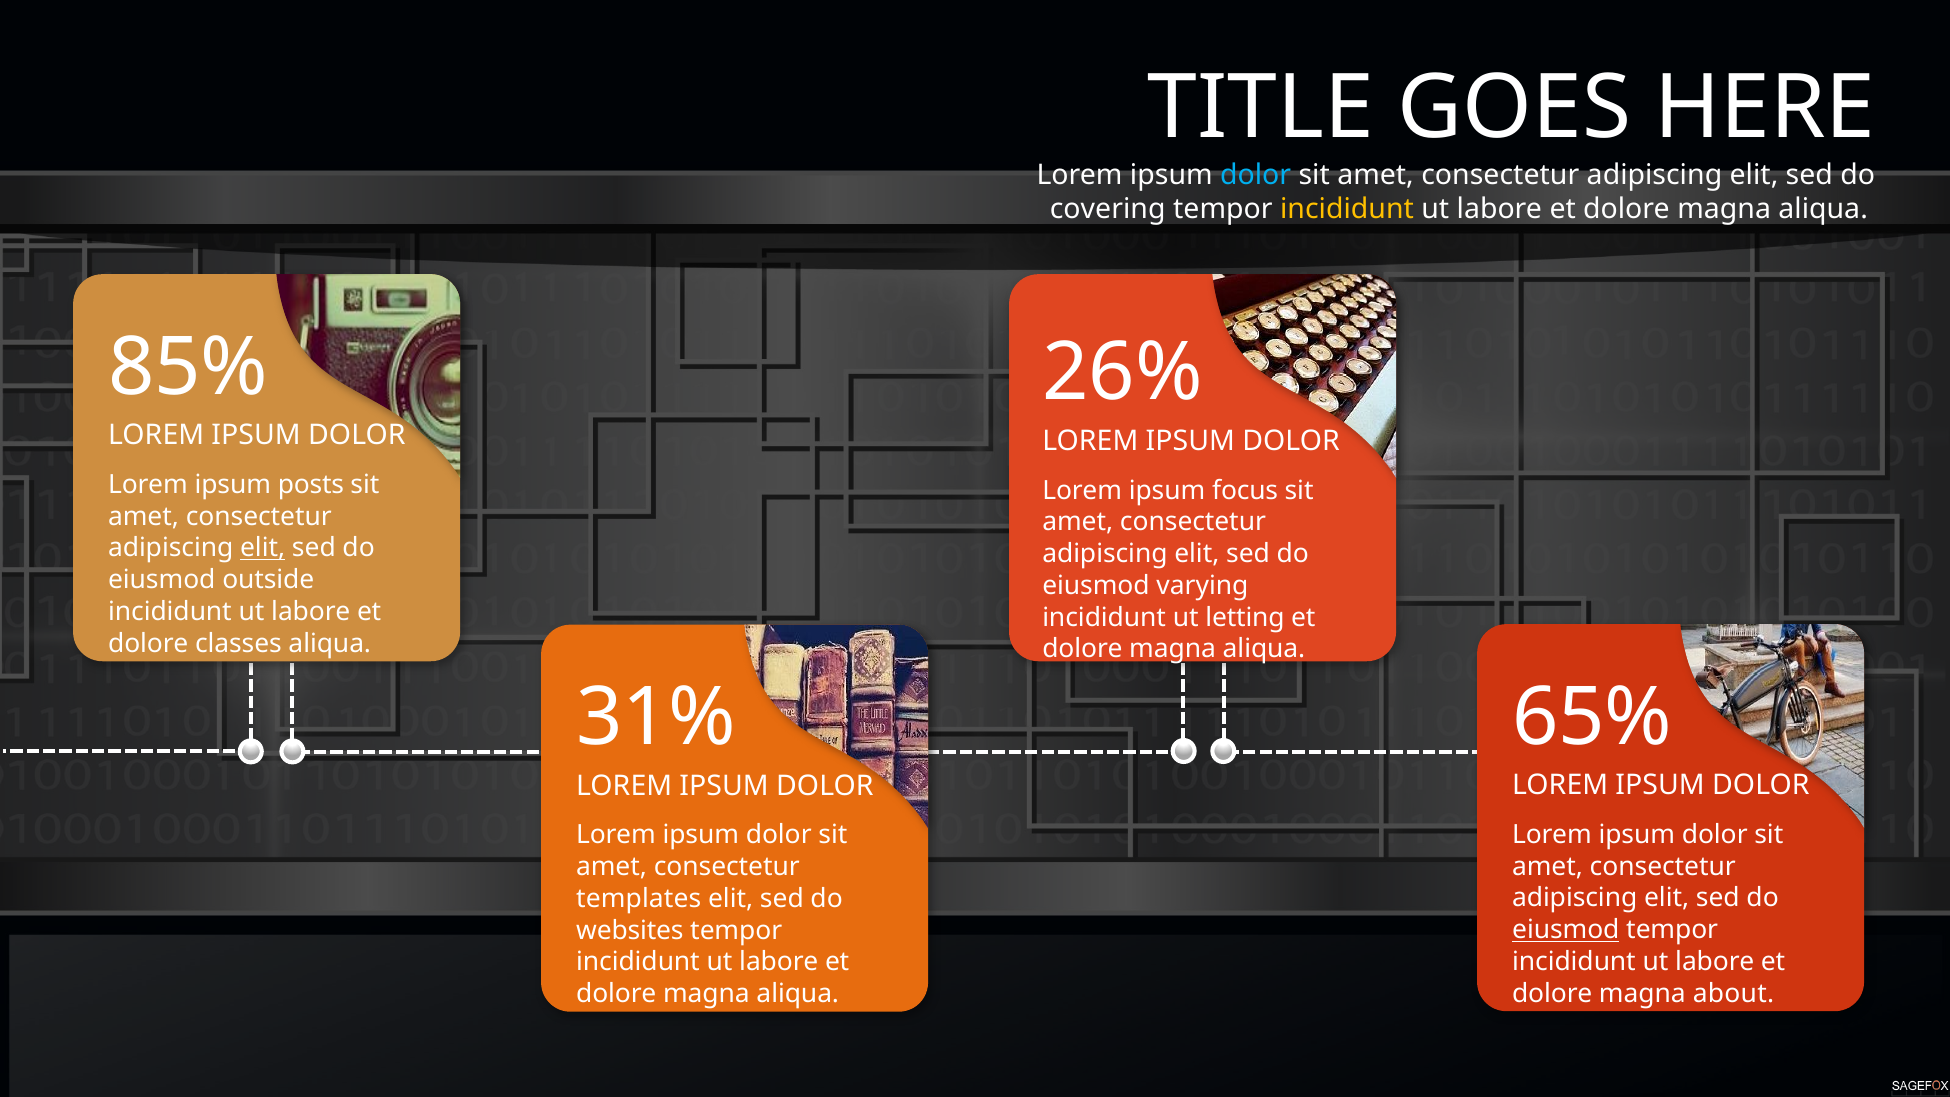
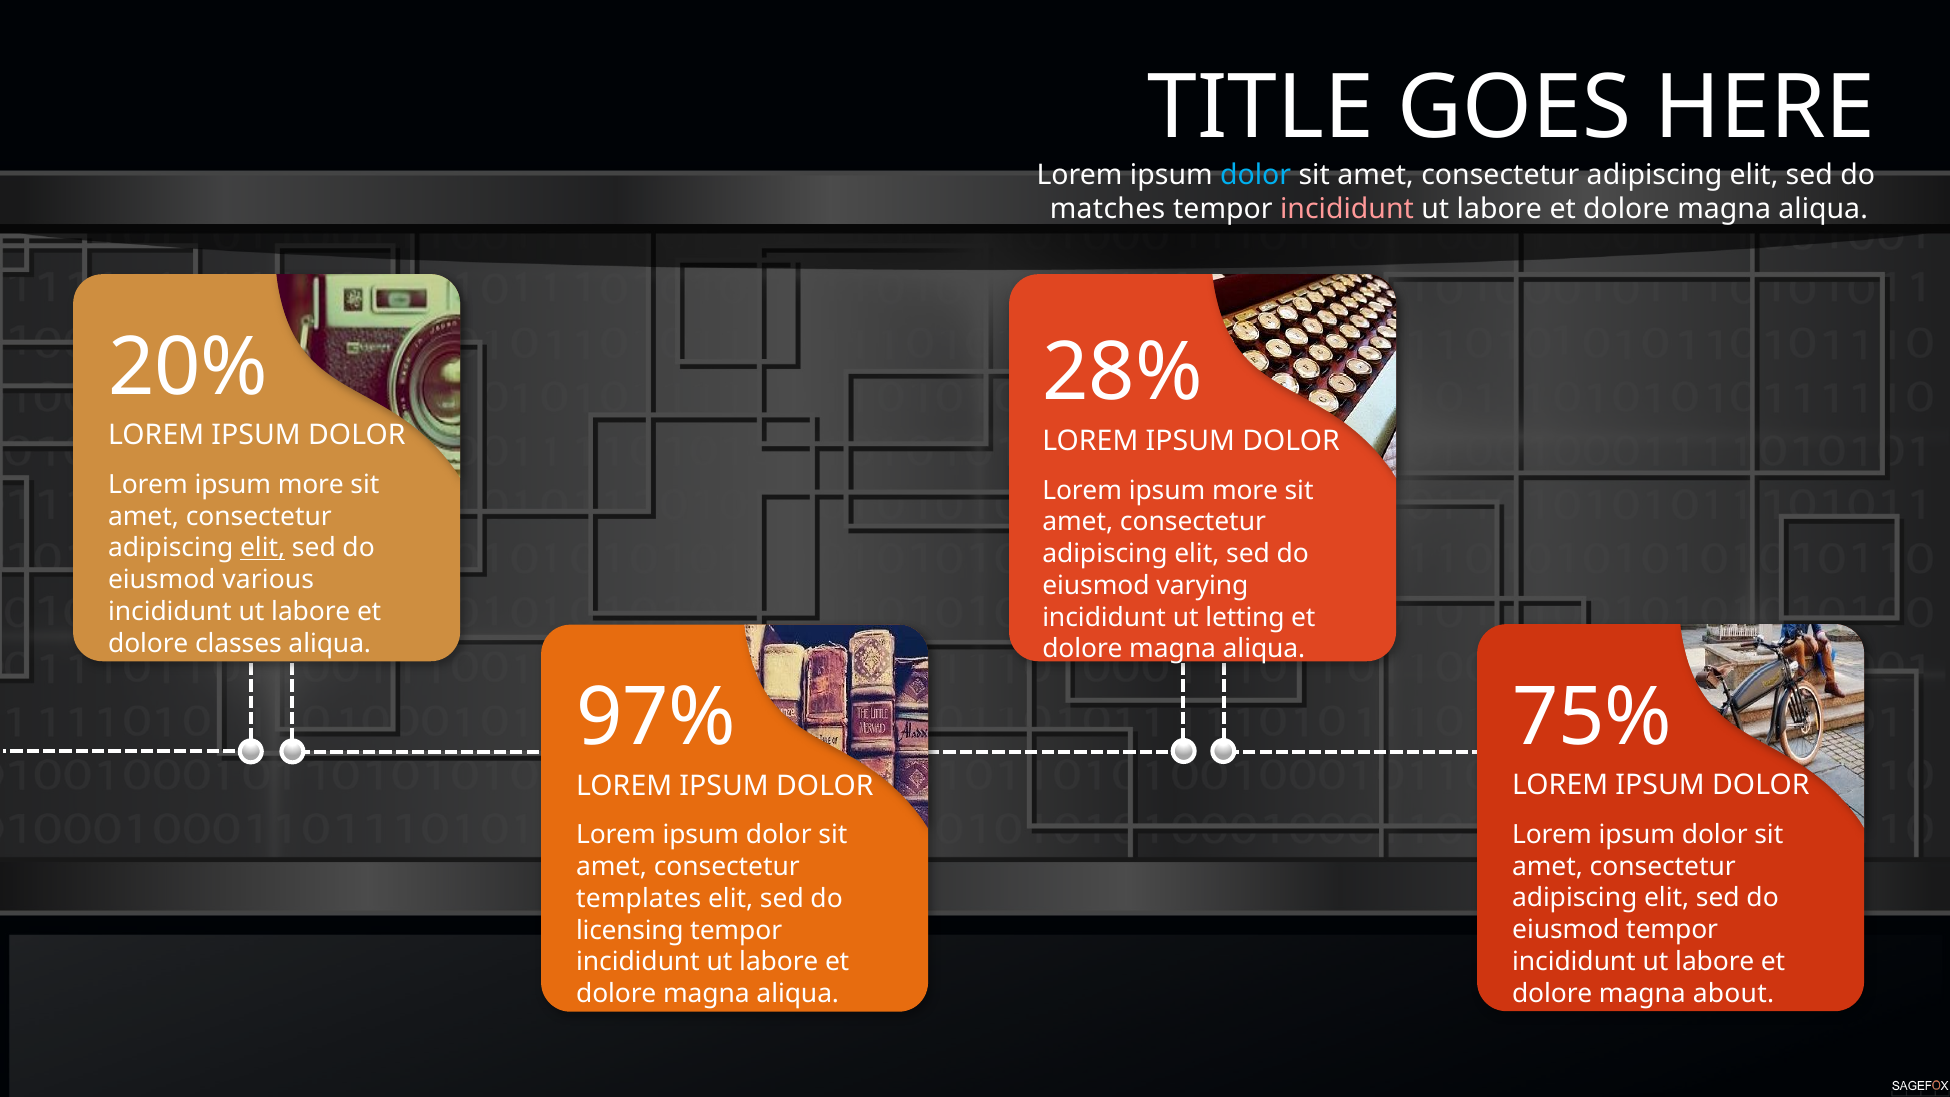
covering: covering -> matches (1108, 209)
incididunt colour: yellow -> pink (1347, 209)
85%: 85% -> 20% (188, 367)
26%: 26% -> 28% (1123, 373)
posts: posts -> more (311, 485)
focus: focus -> more (1245, 490)
outside: outside -> various (268, 580)
65%: 65% -> 75% (1592, 717)
31%: 31% -> 97% (656, 718)
eiusmod underline: present -> none (1566, 930)
websites: websites -> licensing (630, 930)
